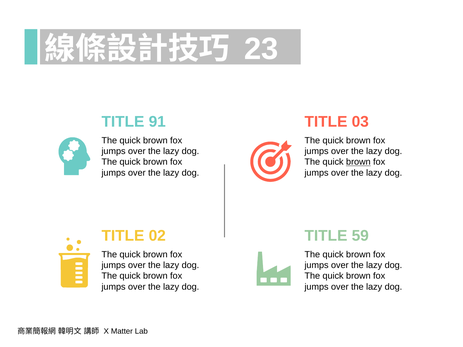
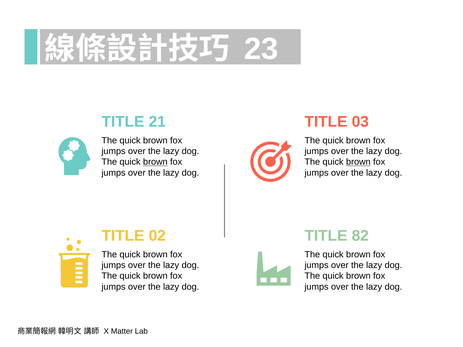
91: 91 -> 21 (157, 122)
brown underline: none -> present (155, 162)
59: 59 -> 82 (360, 236)
